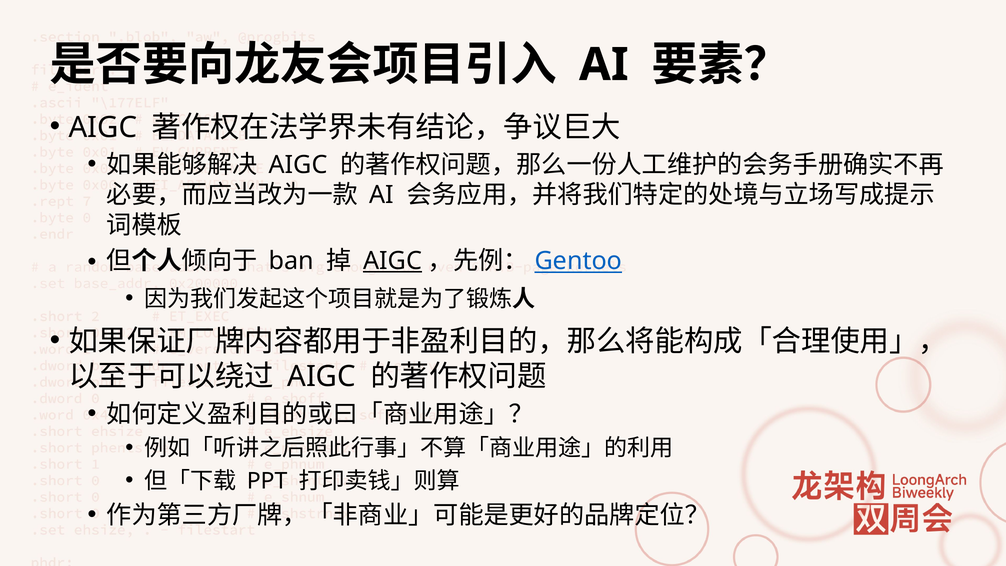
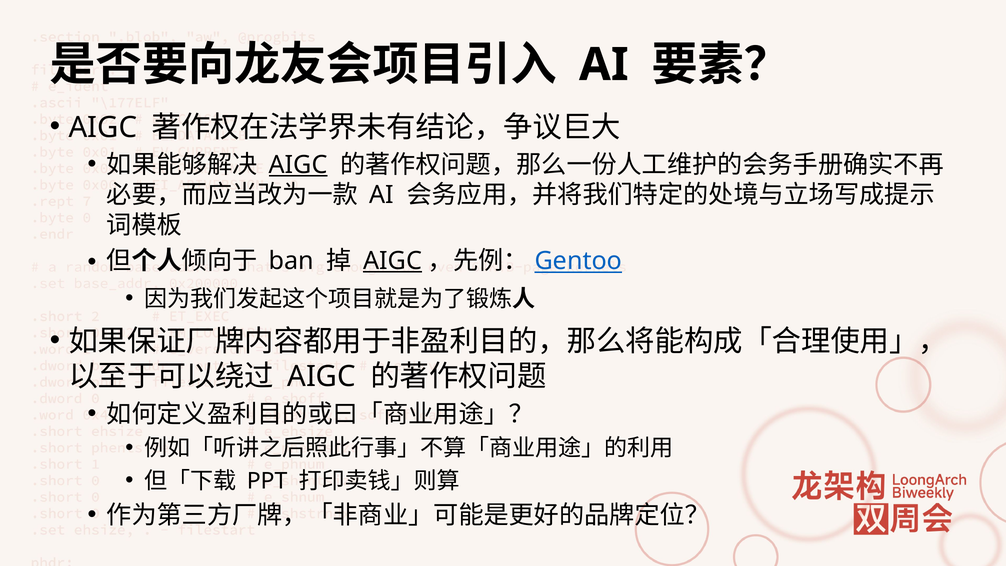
AIGC underline: none -> present (298, 165)
